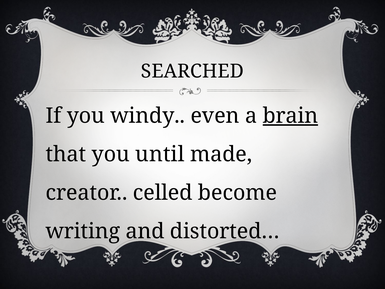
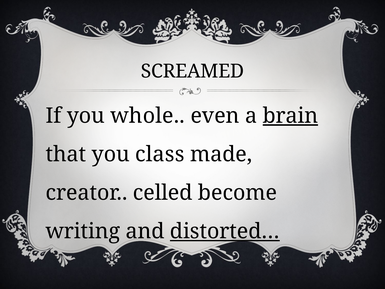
SEARCHED: SEARCHED -> SCREAMED (193, 71)
windy: windy -> whole (148, 116)
until: until -> class (160, 154)
distorted… underline: none -> present (225, 231)
